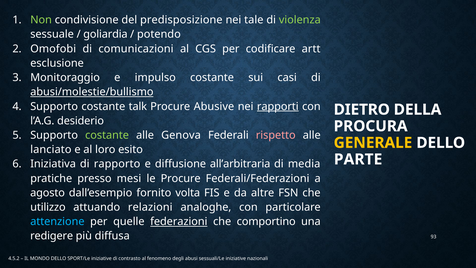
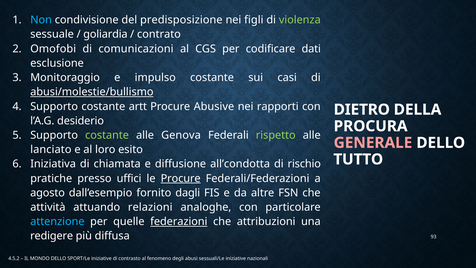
Non colour: light green -> light blue (41, 20)
tale: tale -> figli (254, 20)
potendo: potendo -> contrato (159, 34)
artt: artt -> dati (311, 49)
talk: talk -> artt (138, 106)
rapporti underline: present -> none (278, 106)
rispetto colour: pink -> light green (276, 135)
GENERALE colour: yellow -> pink (373, 143)
PARTE: PARTE -> TUTTO (358, 159)
rapporto: rapporto -> chiamata (117, 164)
all’arbitraria: all’arbitraria -> all’condotta (240, 164)
media: media -> rischio (304, 164)
mesi: mesi -> uffici (129, 178)
Procure underline: none -> present (181, 178)
volta: volta -> dagli (188, 193)
utilizzo: utilizzo -> attività (48, 207)
comportino: comportino -> attribuzioni (266, 221)
